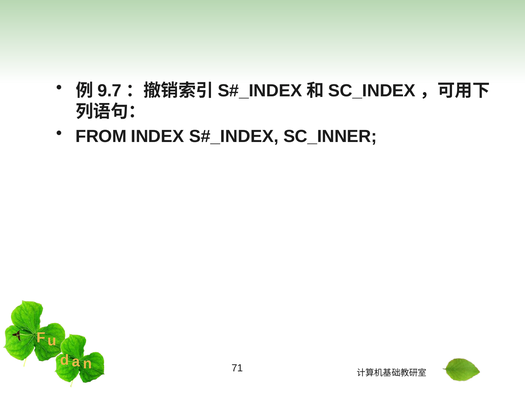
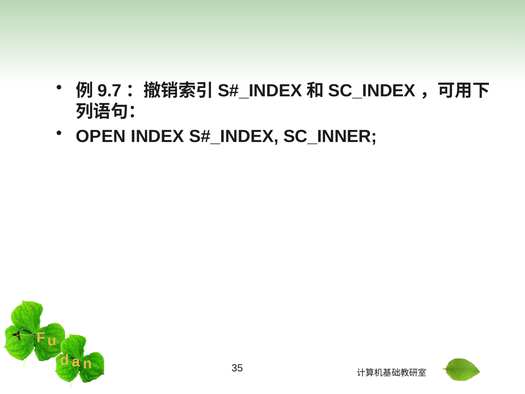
FROM: FROM -> OPEN (101, 136)
71: 71 -> 35 (237, 368)
